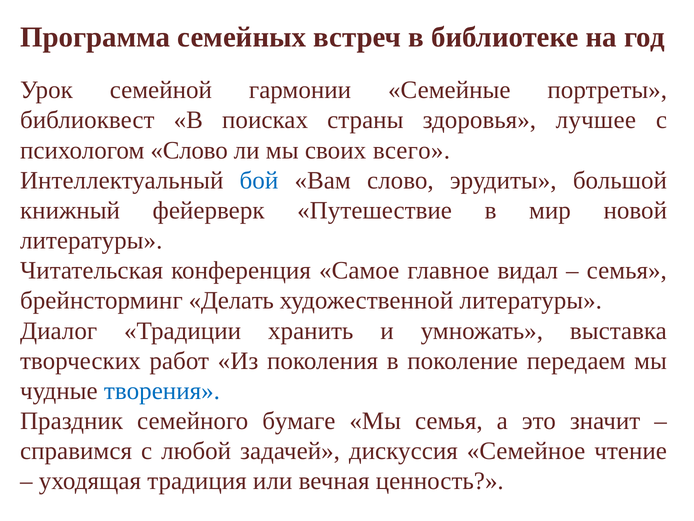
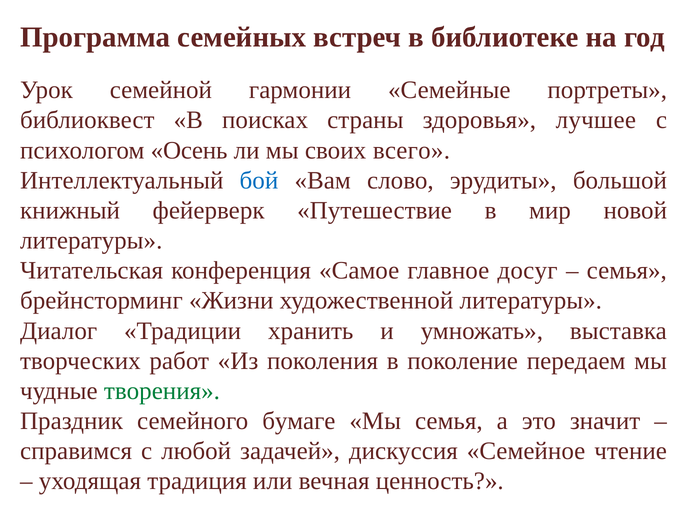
психологом Слово: Слово -> Осень (189, 150)
видал: видал -> досуг (528, 270)
Делать: Делать -> Жизни (231, 300)
творения colour: blue -> green (162, 391)
